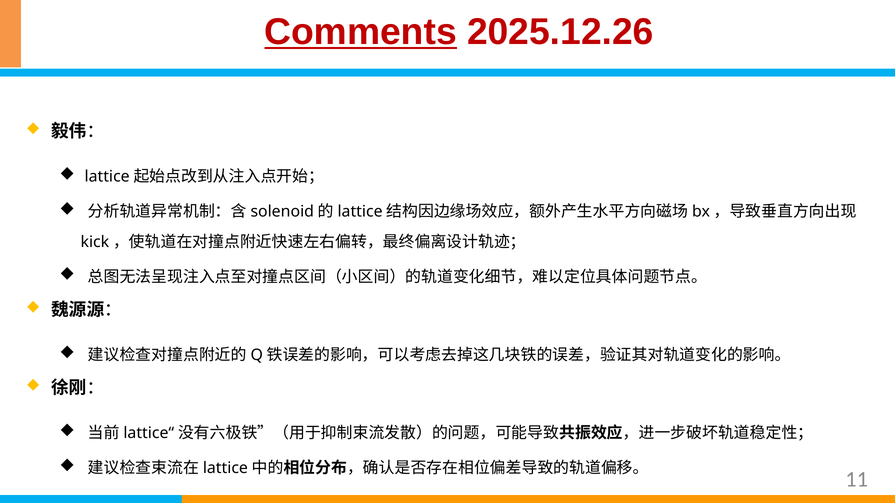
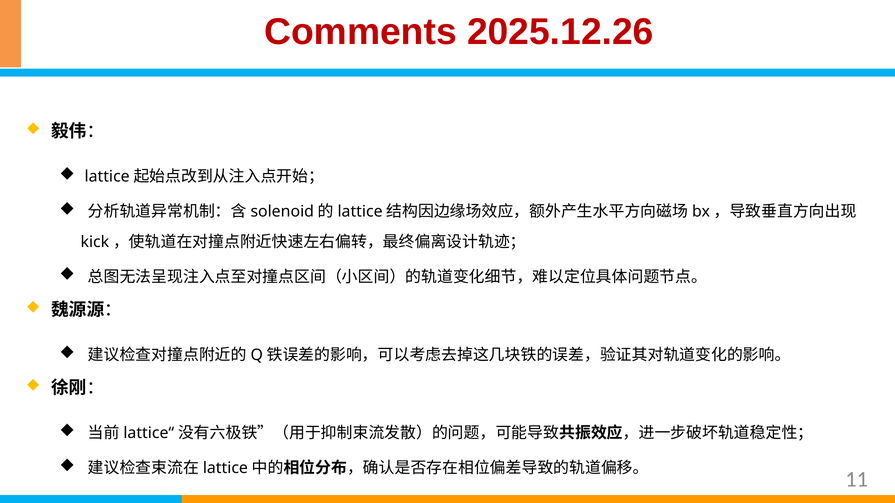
Comments underline: present -> none (361, 32)
